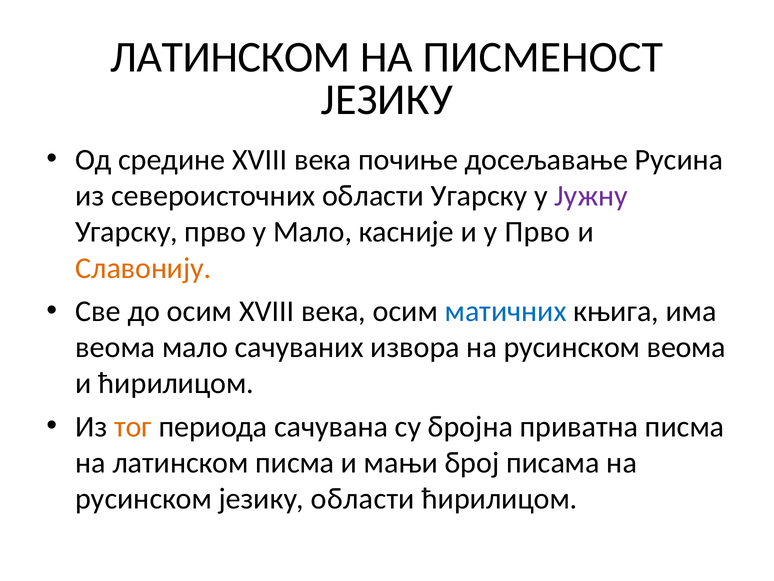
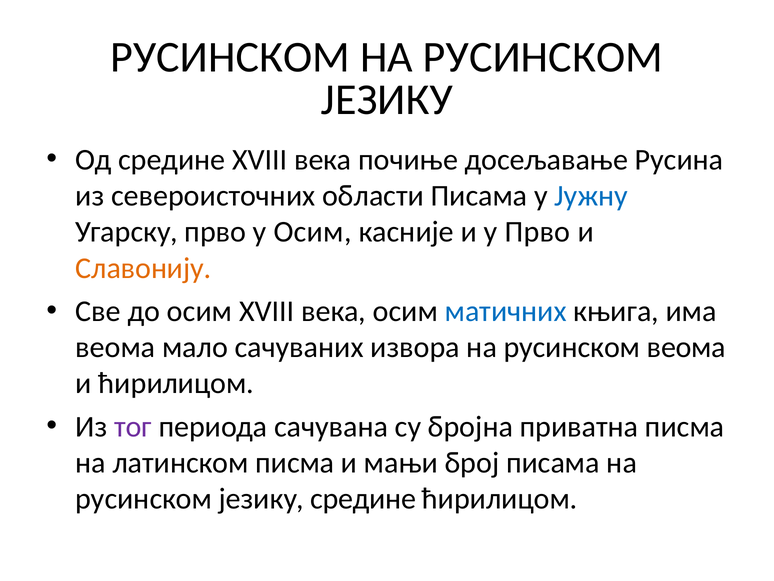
ЛАТИНСКОМ: ЛАТИНСКОМ -> РУСИНСКОМ (230, 57)
ПИСМЕНОСТ: ПИСМЕНОСТ -> РУСИНСКОМ (543, 57)
области Угарску: Угарску -> Писама (479, 196)
Јужну colour: purple -> blue (591, 196)
у Мало: Мало -> Осим (313, 232)
тог colour: orange -> purple (133, 426)
језику области: области -> средине (363, 499)
